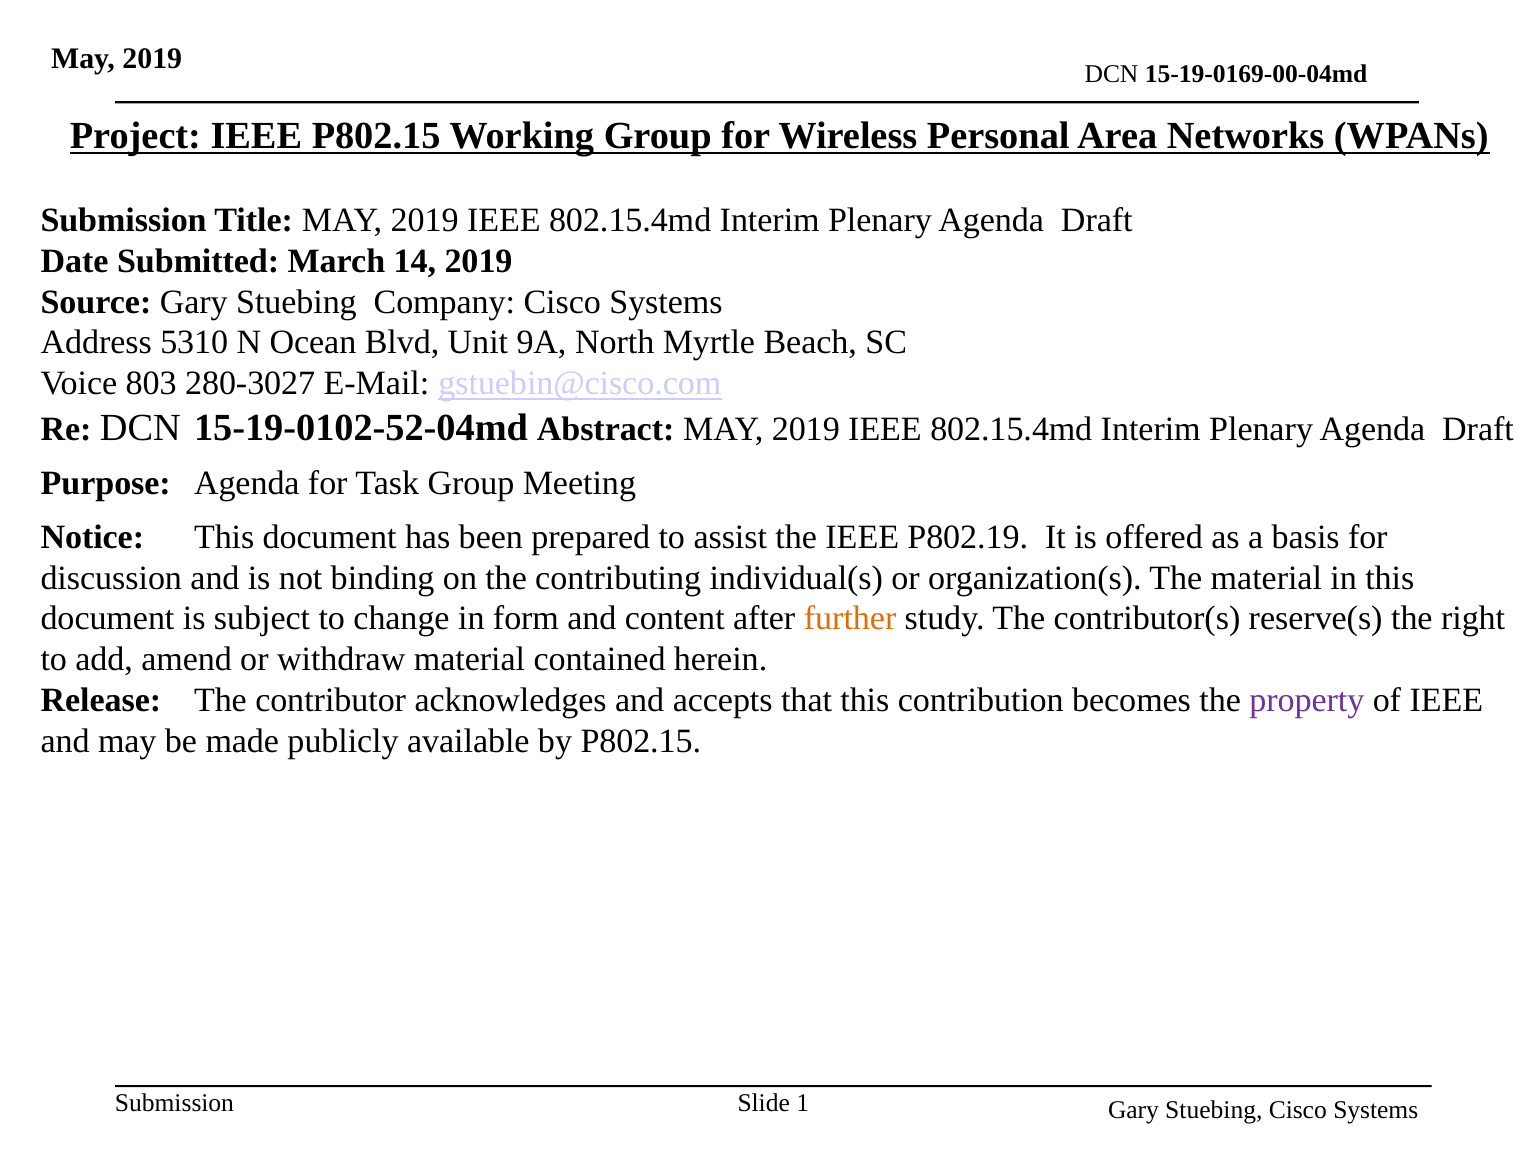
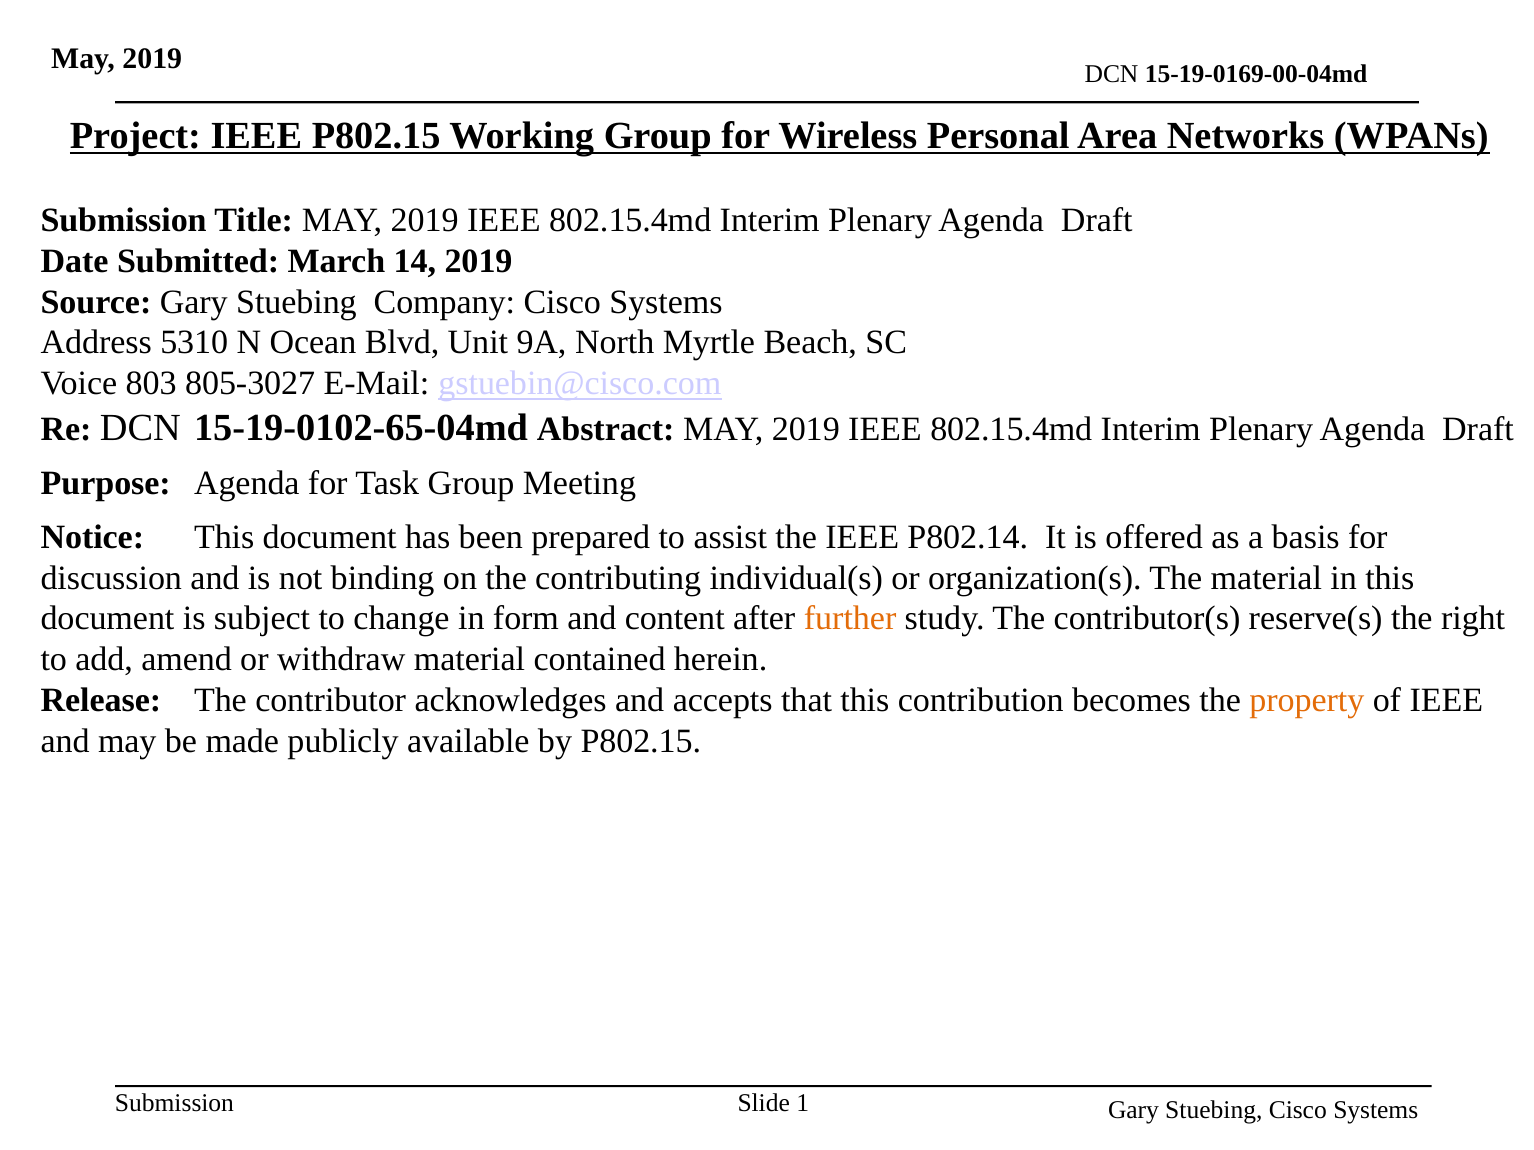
280-3027: 280-3027 -> 805-3027 (250, 384)
15-19-0102-52-04md: 15-19-0102-52-04md -> 15-19-0102-65-04md (361, 428)
P802.19: P802.19 -> P802.14 (968, 537)
property colour: purple -> orange (1307, 701)
